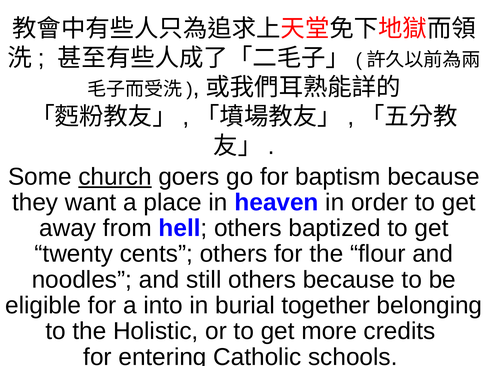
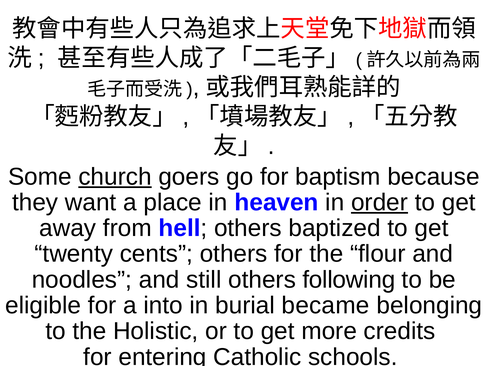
order underline: none -> present (380, 202)
others because: because -> following (349, 280)
together: together -> became (326, 305)
